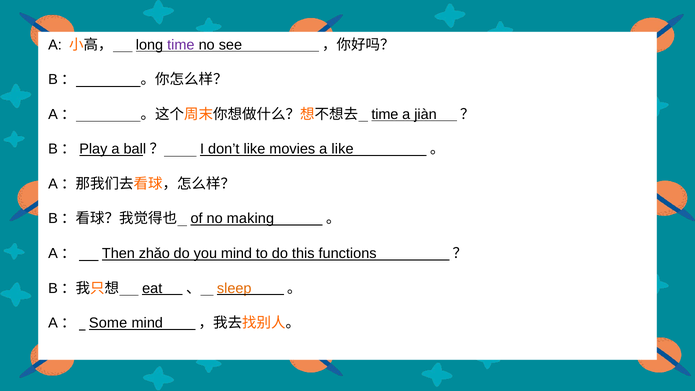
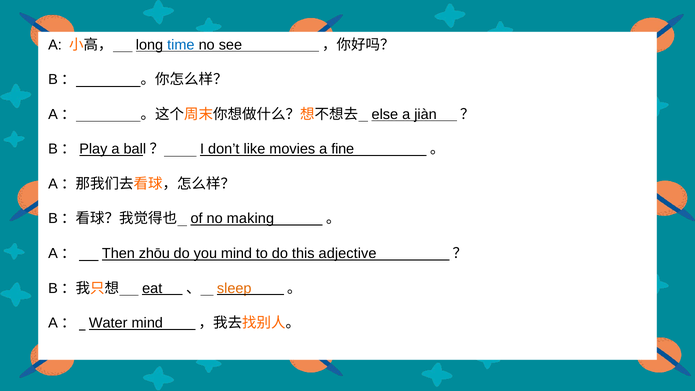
time colour: purple -> blue (181, 45)
time: time -> else (385, 114)
a like: like -> fine (343, 149)
zhǎo: zhǎo -> zhōu (154, 253)
functions: functions -> adjective (348, 253)
Some: Some -> Water (108, 323)
